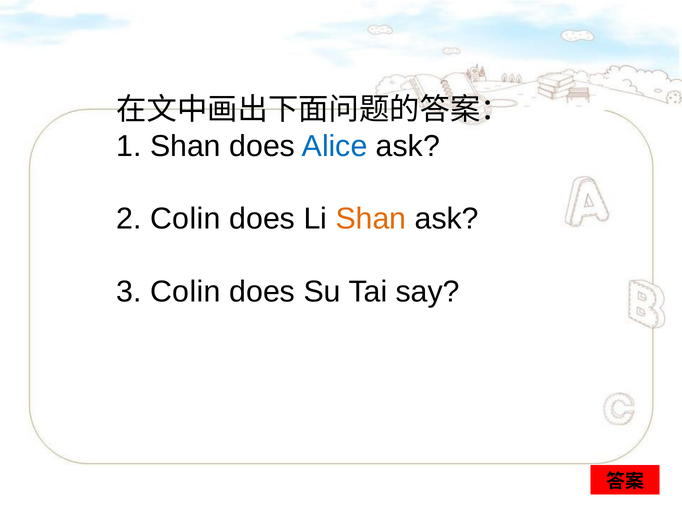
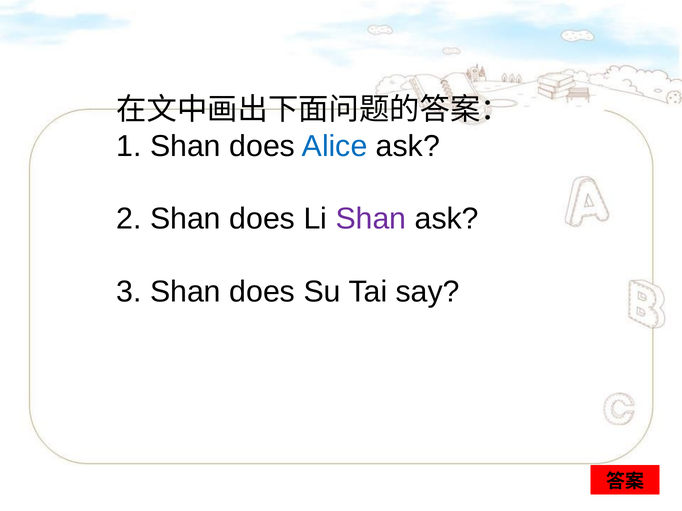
2 Colin: Colin -> Shan (185, 219)
Shan colour: orange -> purple (371, 219)
3 Colin: Colin -> Shan (185, 292)
